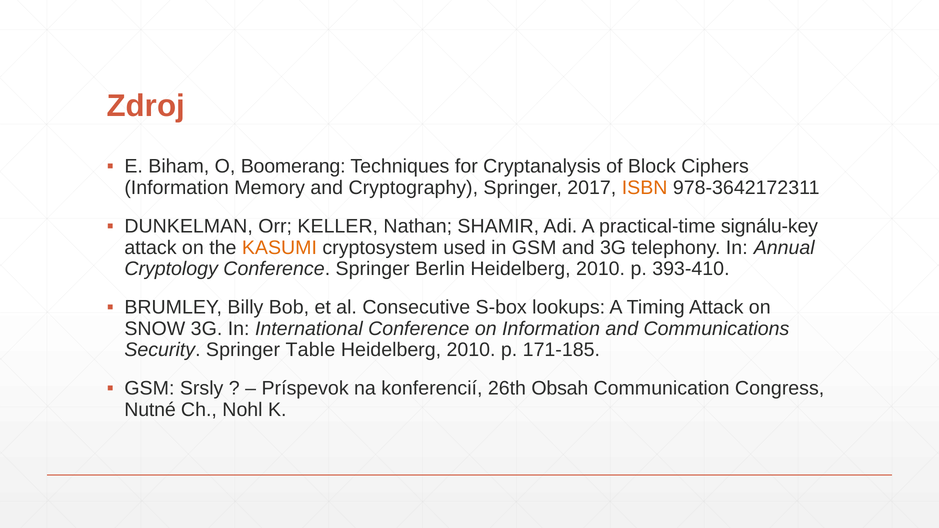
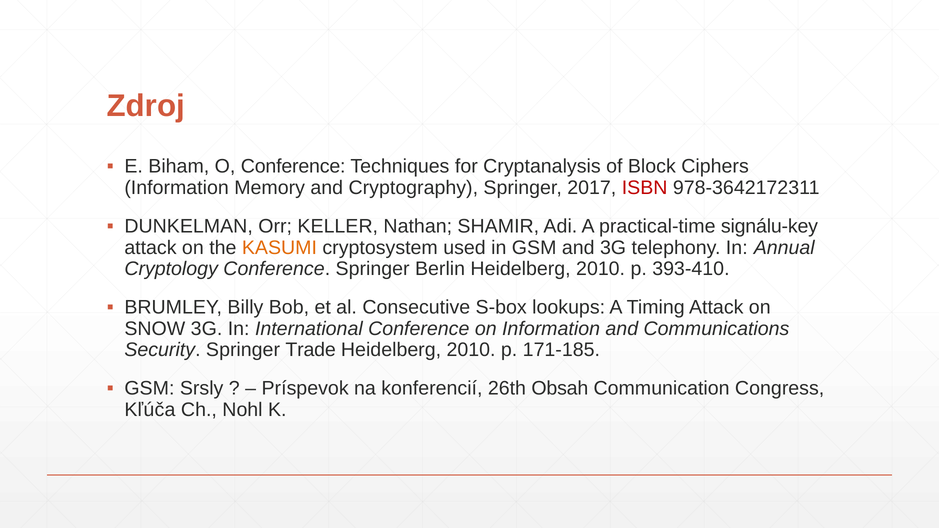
O Boomerang: Boomerang -> Conference (293, 167)
ISBN colour: orange -> red (645, 188)
Table: Table -> Trade (311, 350)
Nutné: Nutné -> Kľúča (150, 410)
